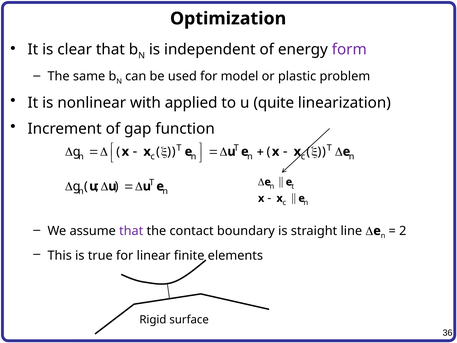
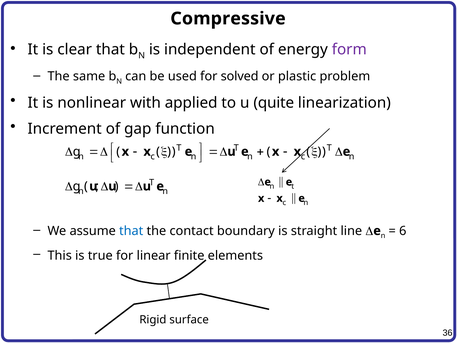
Optimization: Optimization -> Compressive (228, 19)
model: model -> solved (240, 76)
that colour: purple -> blue (131, 231)
2: 2 -> 6 (403, 231)
